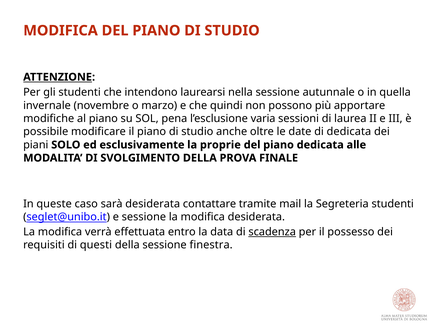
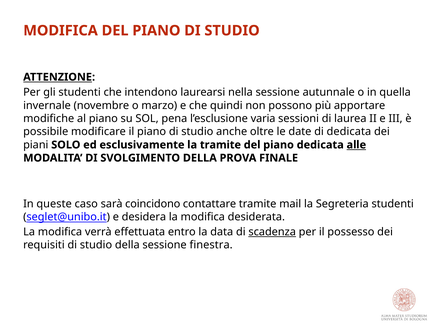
la proprie: proprie -> tramite (220, 145)
alle underline: none -> present (356, 145)
sarà desiderata: desiderata -> coincidono (153, 204)
e sessione: sessione -> desidera (144, 217)
requisiti di questi: questi -> studio (96, 245)
